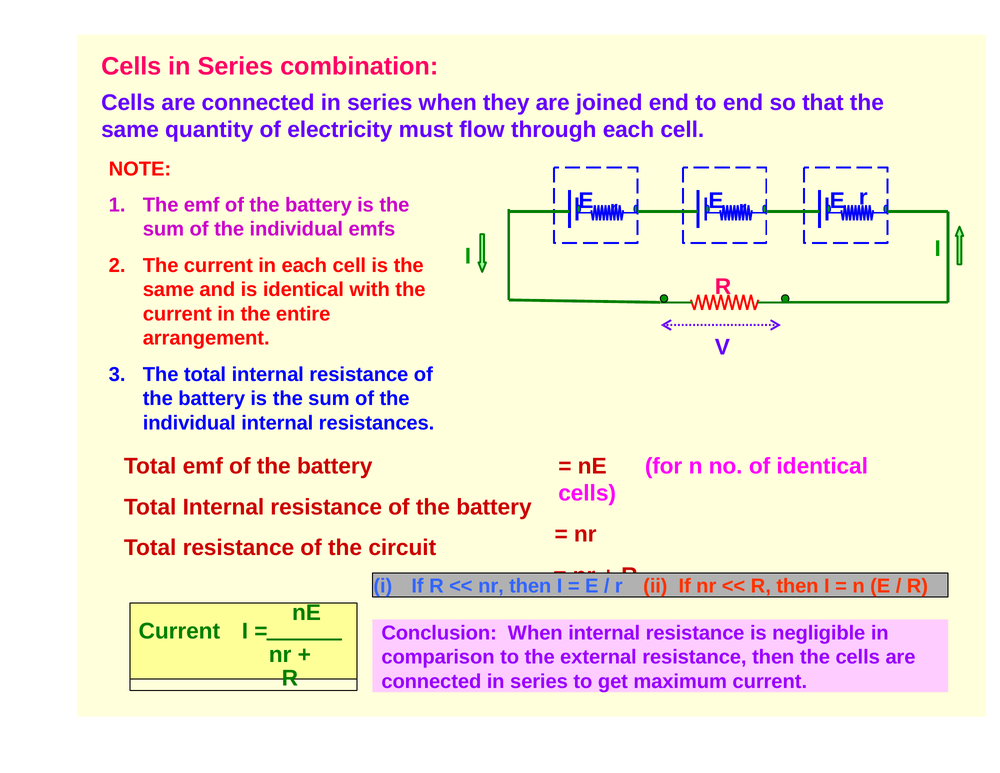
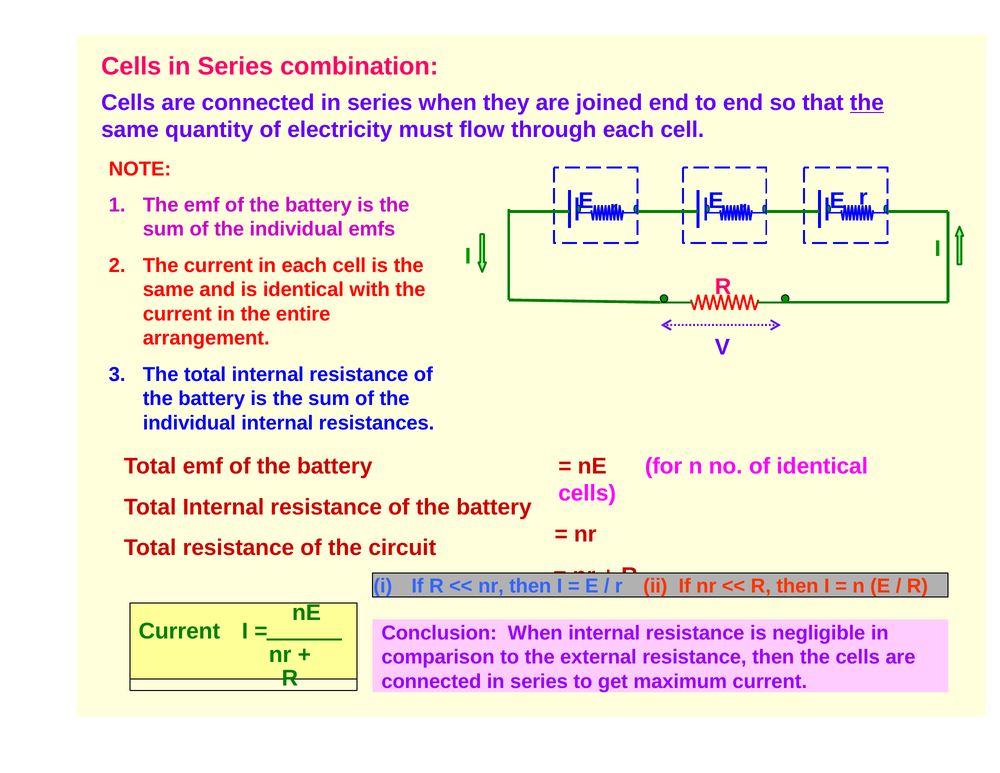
the underline: none -> present (867, 103)
